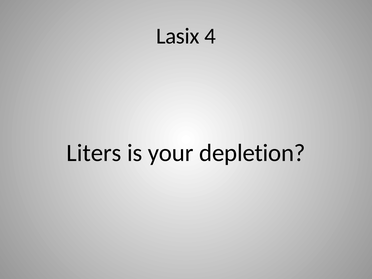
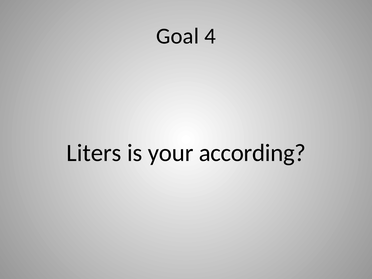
Lasix: Lasix -> Goal (178, 36)
depletion: depletion -> according (252, 153)
